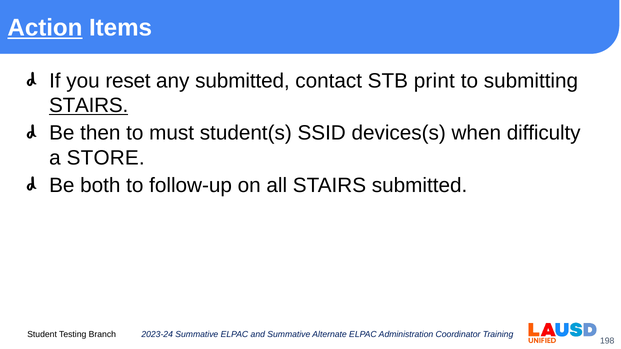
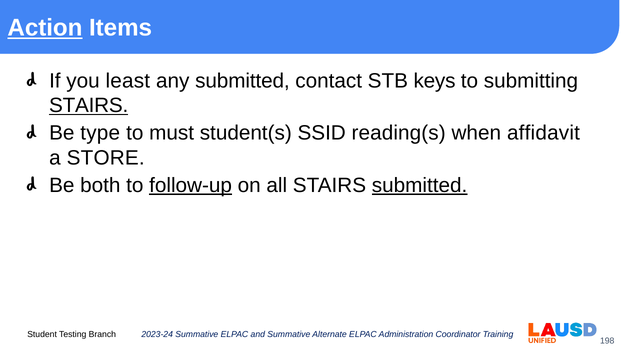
reset: reset -> least (128, 81)
print: print -> keys (435, 81)
then: then -> type (100, 133)
devices(s: devices(s -> reading(s (399, 133)
difficulty: difficulty -> affidavit (543, 133)
follow-up underline: none -> present (191, 185)
submitted underline: none -> present (420, 185)
